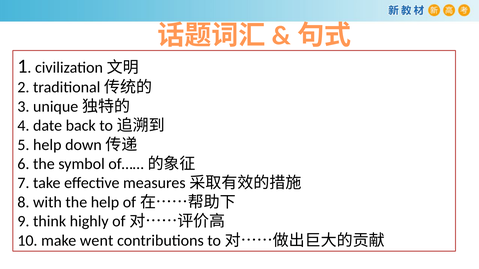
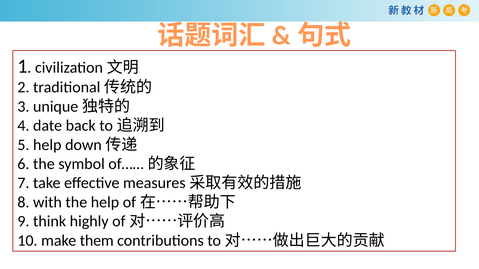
went: went -> them (97, 241)
